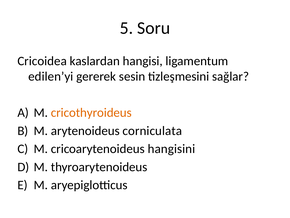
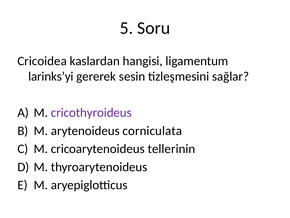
edilen’yi: edilen’yi -> larinks’yi (51, 76)
cricothyroideus colour: orange -> purple (91, 112)
hangisini: hangisini -> tellerinin (171, 149)
